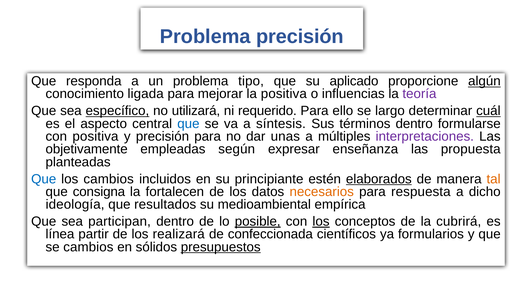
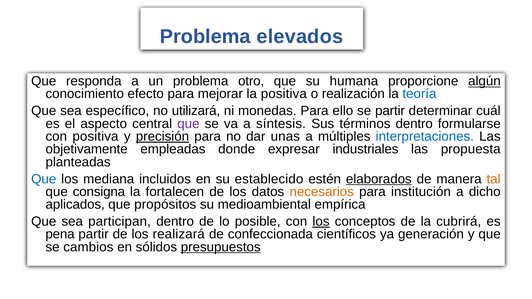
Problema precisión: precisión -> elevados (300, 37)
tipo: tipo -> otro (251, 81)
aplicado: aplicado -> humana (354, 81)
ligada: ligada -> efecto (146, 94)
influencias: influencias -> realización (353, 94)
teoría colour: purple -> blue (419, 94)
específico underline: present -> none (117, 111)
requerido: requerido -> monedas (267, 111)
se largo: largo -> partir (390, 111)
cuál underline: present -> none (488, 111)
que colour: blue -> purple (188, 124)
precisión underline: none -> present (162, 137)
interpretaciones colour: purple -> blue (425, 137)
según: según -> donde (237, 149)
enseñanza: enseñanza -> industriales (365, 149)
los cambios: cambios -> mediana (109, 179)
principiante: principiante -> establecido (269, 179)
respuesta: respuesta -> institución (421, 192)
ideología: ideología -> aplicados (75, 205)
resultados: resultados -> propósitos (165, 205)
posible underline: present -> none (258, 222)
línea: línea -> pena (60, 234)
formularios: formularios -> generación (431, 234)
